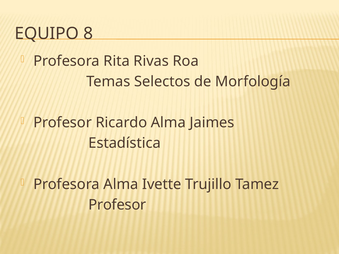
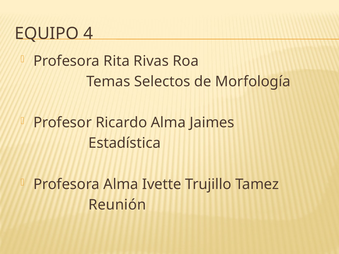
8: 8 -> 4 (88, 34)
Profesor: Profesor -> Reunión (117, 205)
